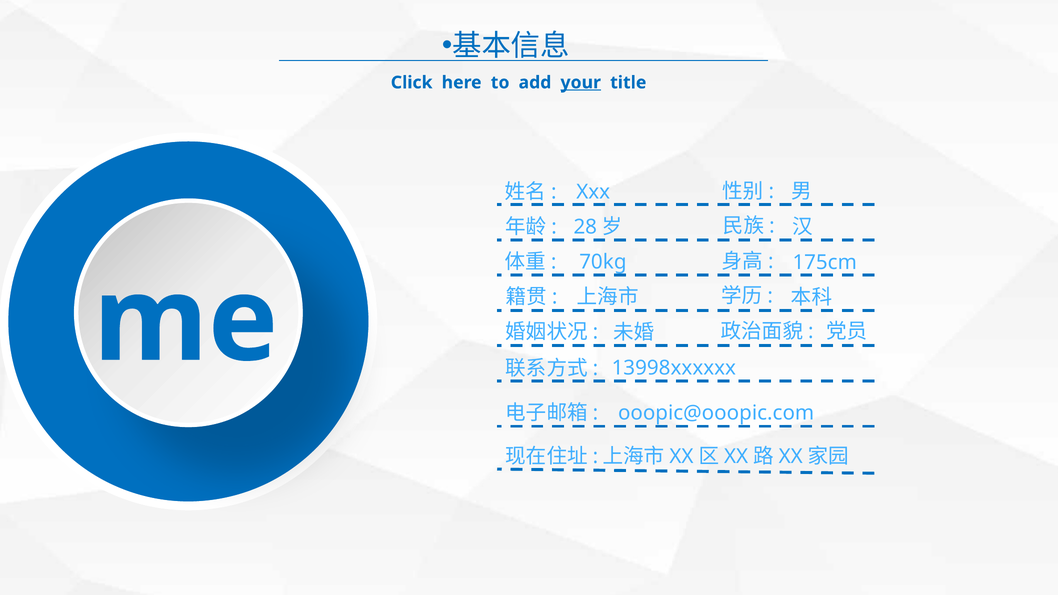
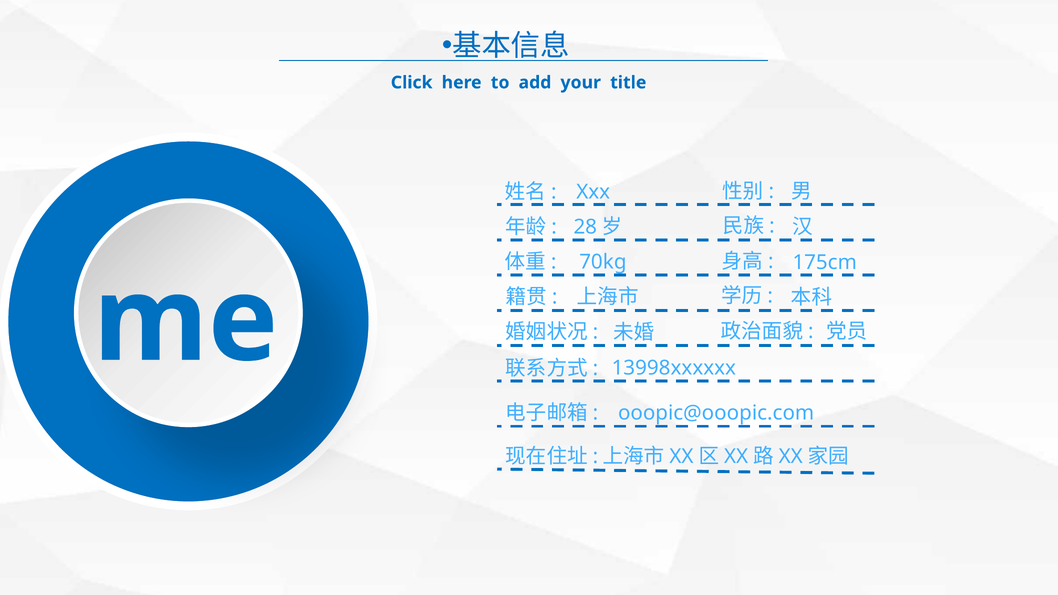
your underline: present -> none (581, 83)
